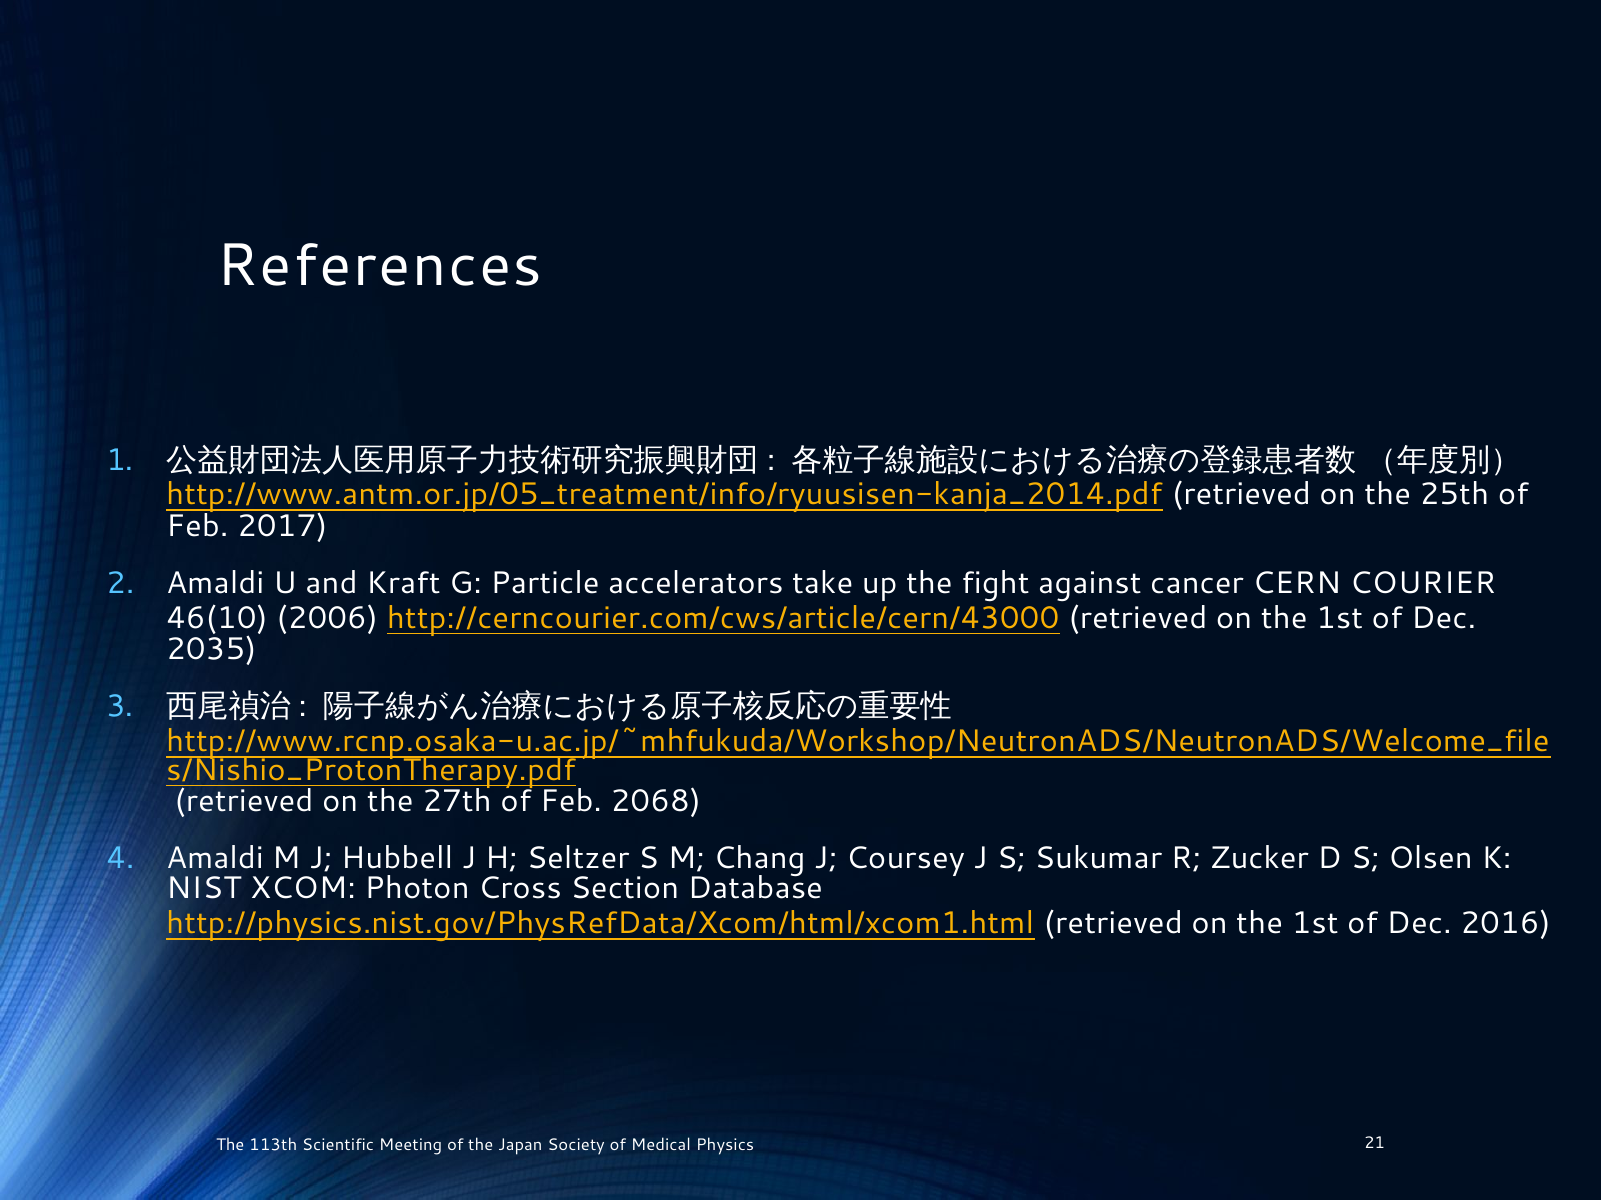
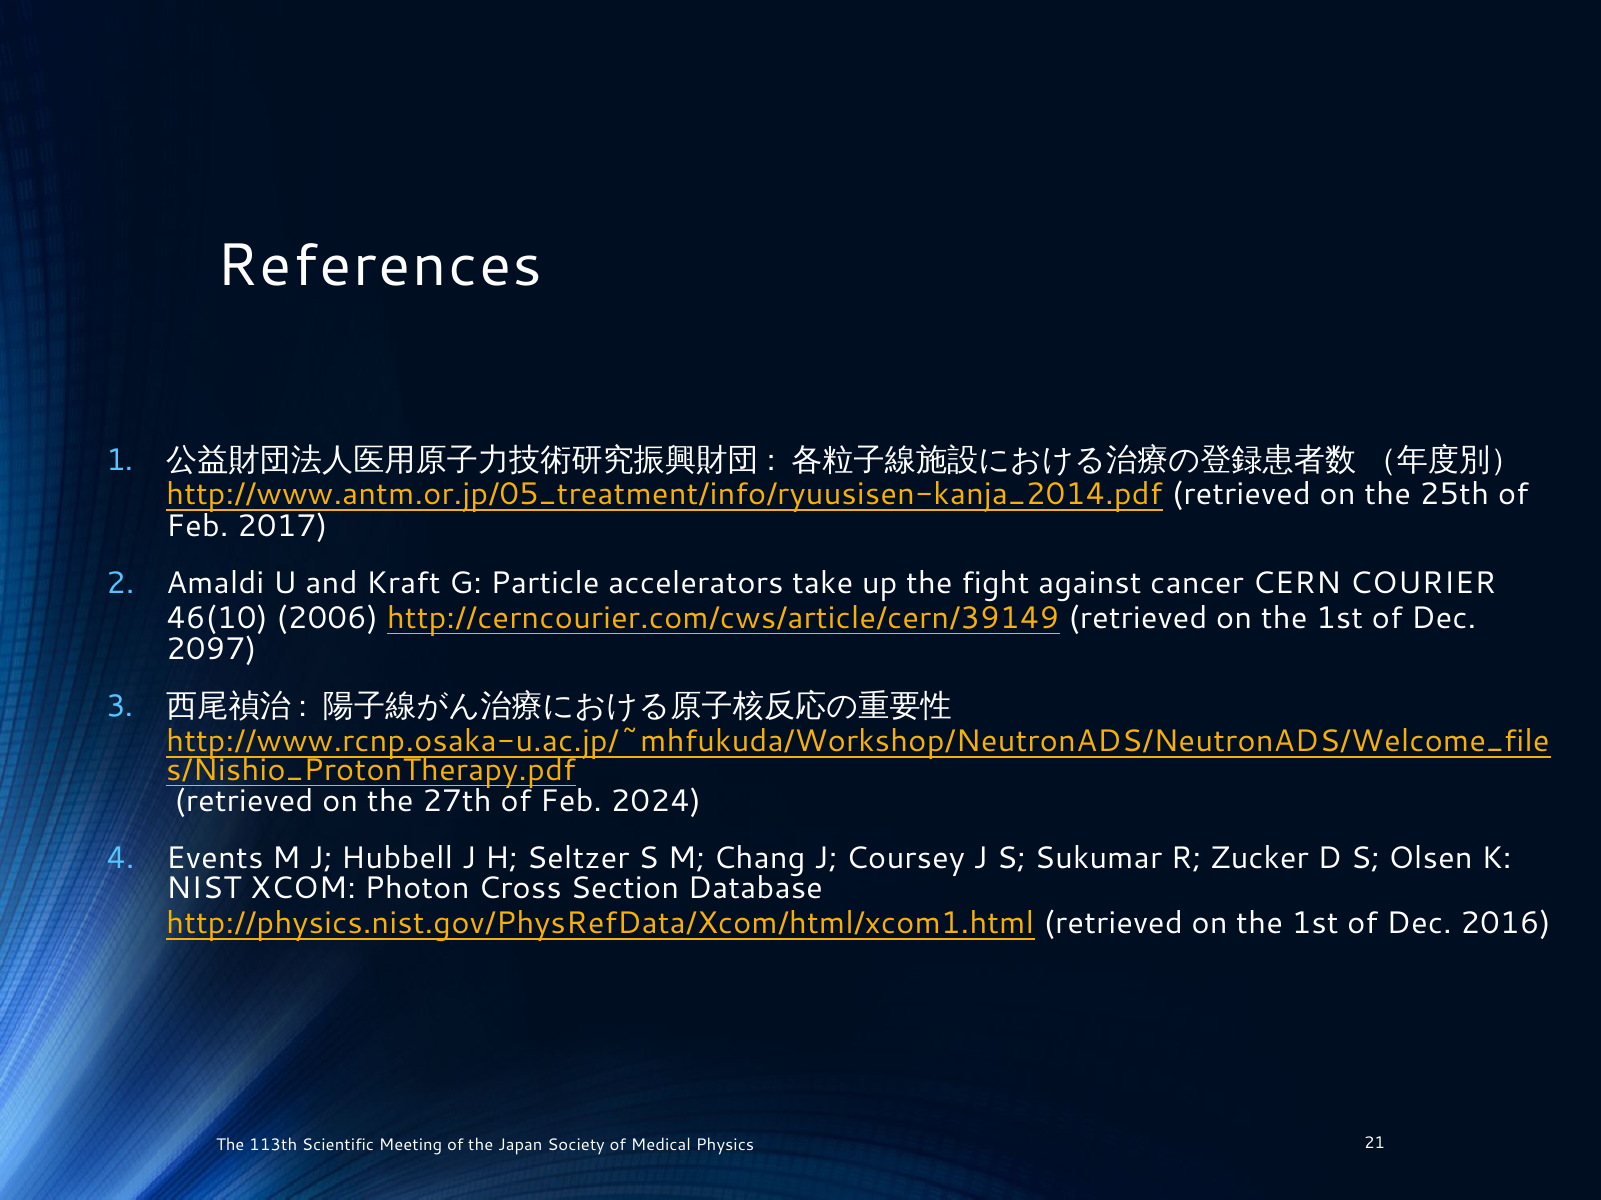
http://cerncourier.com/cws/article/cern/43000: http://cerncourier.com/cws/article/cern/43000 -> http://cerncourier.com/cws/article/cern/39149 (723, 618)
2035: 2035 -> 2097 (211, 650)
2068: 2068 -> 2024 (656, 802)
Amaldi: Amaldi -> Events (215, 859)
